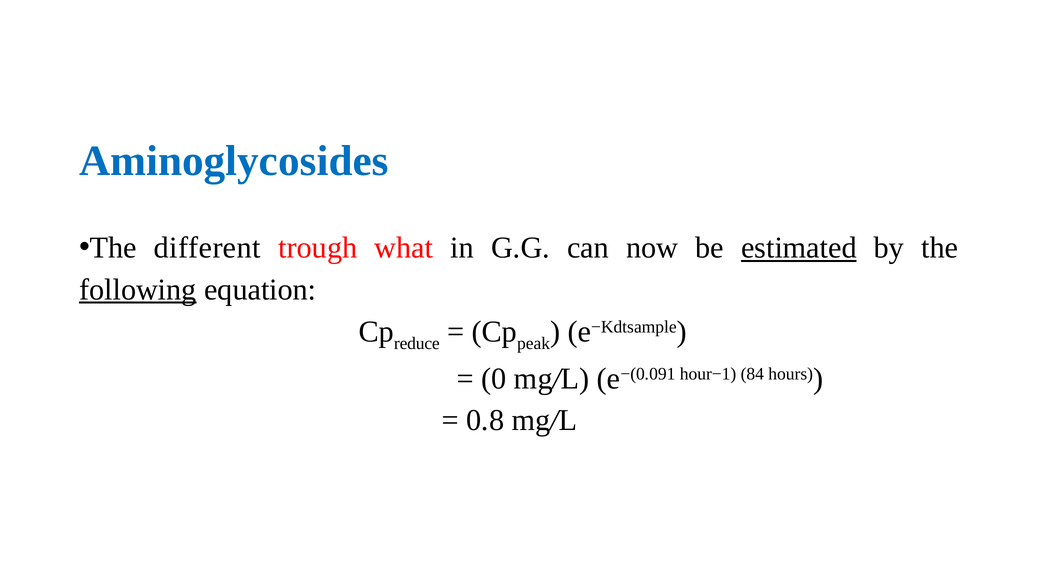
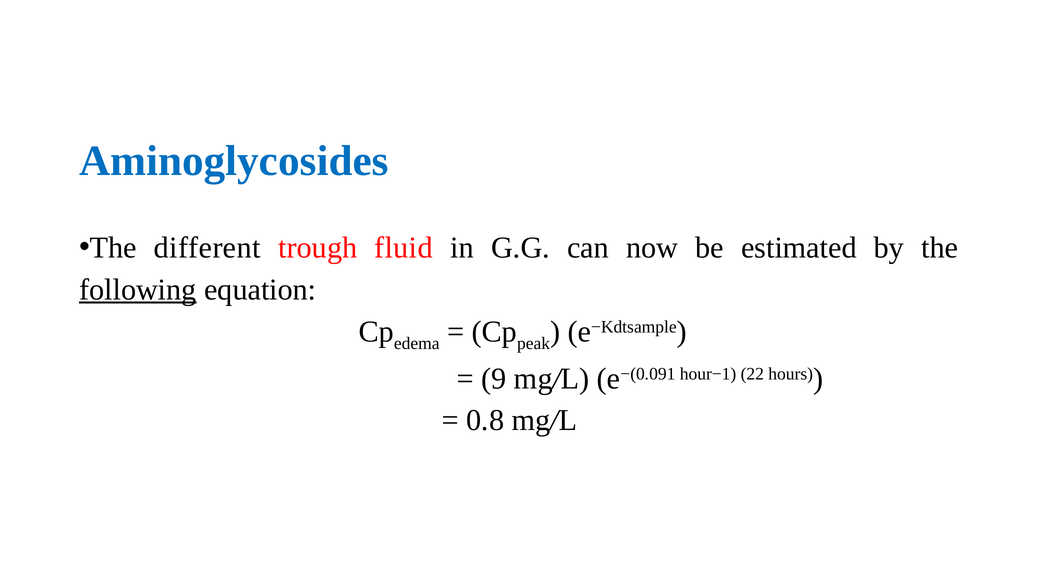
what: what -> fluid (404, 248)
estimated underline: present -> none (799, 248)
reduce: reduce -> edema (417, 344)
0: 0 -> 9 (494, 379)
84: 84 -> 22 (752, 374)
